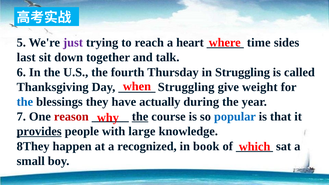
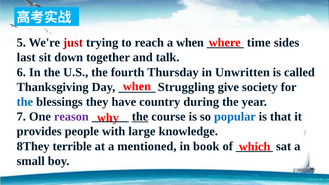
just colour: purple -> red (73, 43)
a heart: heart -> when (190, 43)
in Struggling: Struggling -> Unwritten (242, 72)
weight: weight -> society (260, 87)
actually: actually -> country (160, 102)
reason colour: red -> purple (71, 117)
provides underline: present -> none (39, 131)
happen: happen -> terrible (72, 146)
recognized: recognized -> mentioned (147, 146)
